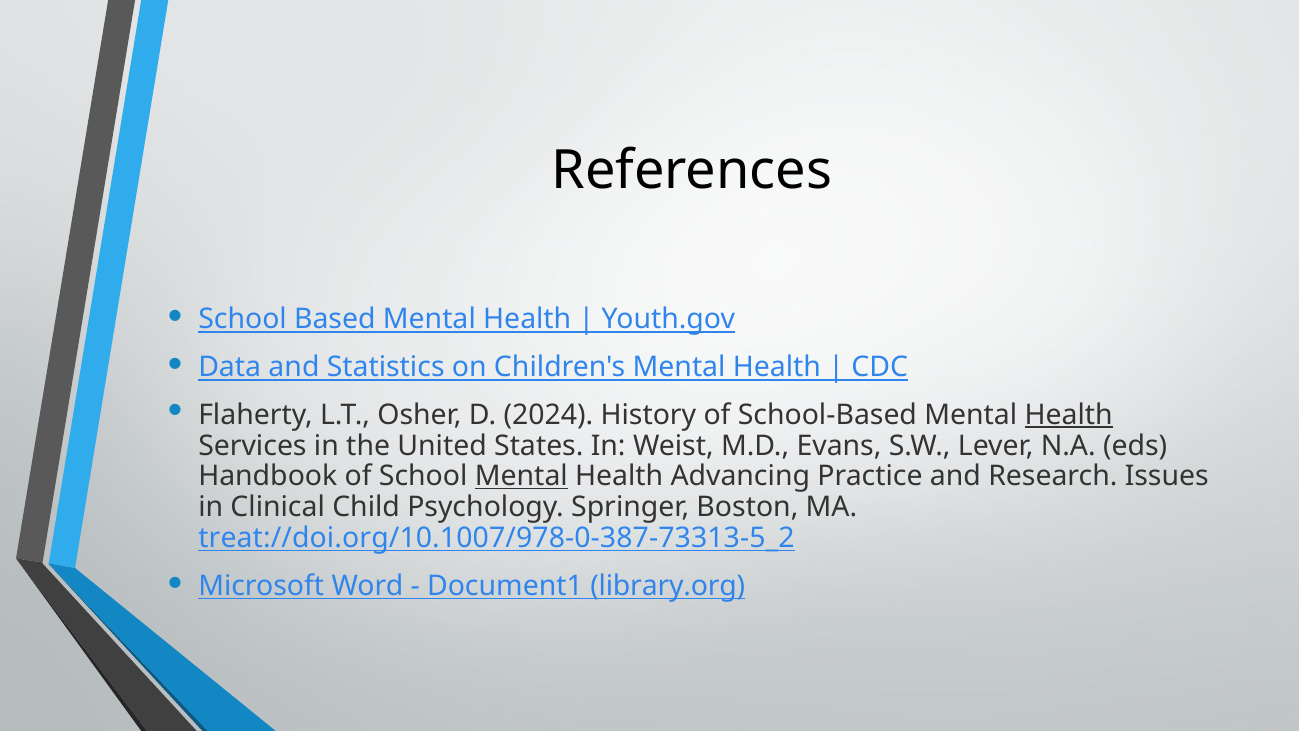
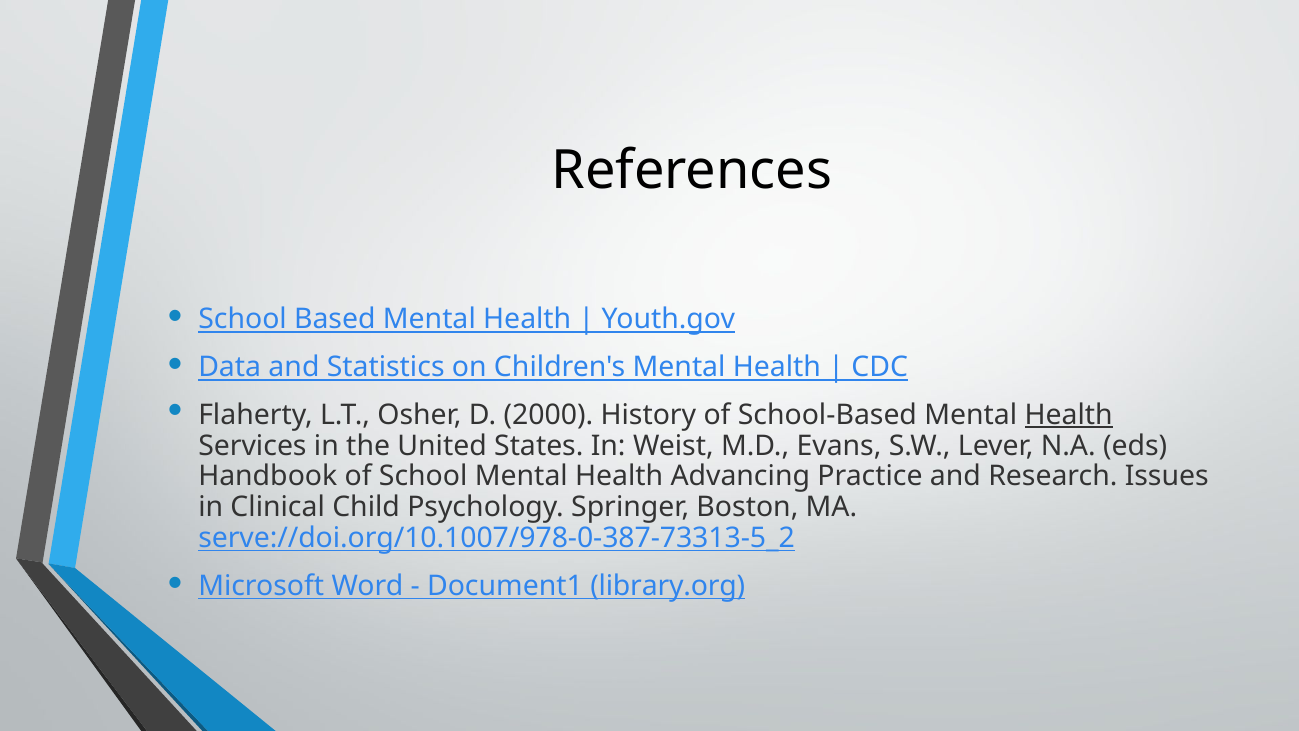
2024: 2024 -> 2000 (548, 415)
Mental underline: present -> none (521, 476)
treat://doi.org/10.1007/978-0-387-73313-5_2: treat://doi.org/10.1007/978-0-387-73313-5_2 -> serve://doi.org/10.1007/978-0-387-73313-5_2 (497, 537)
